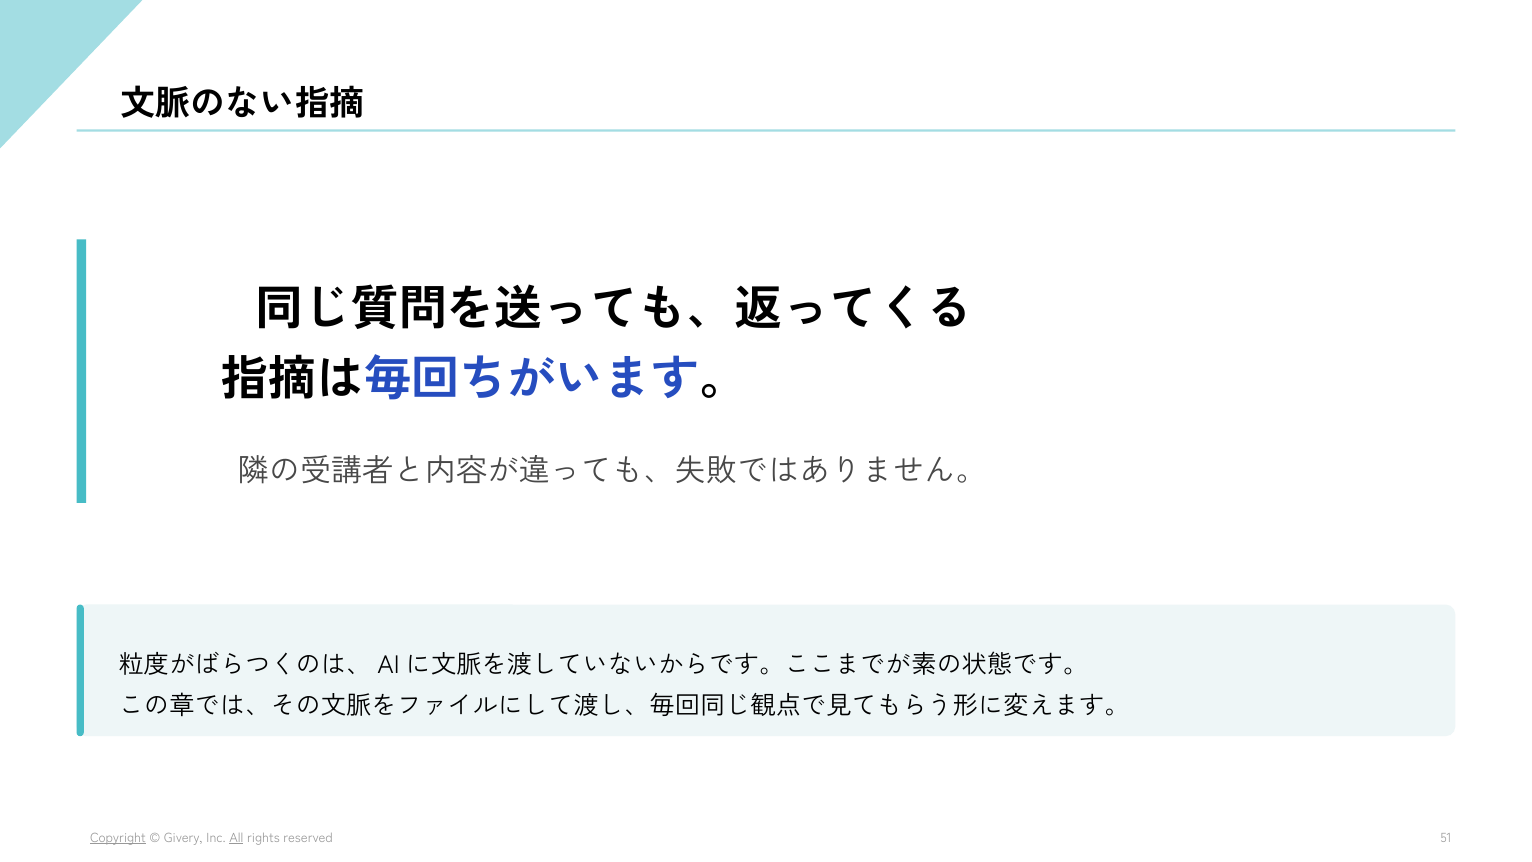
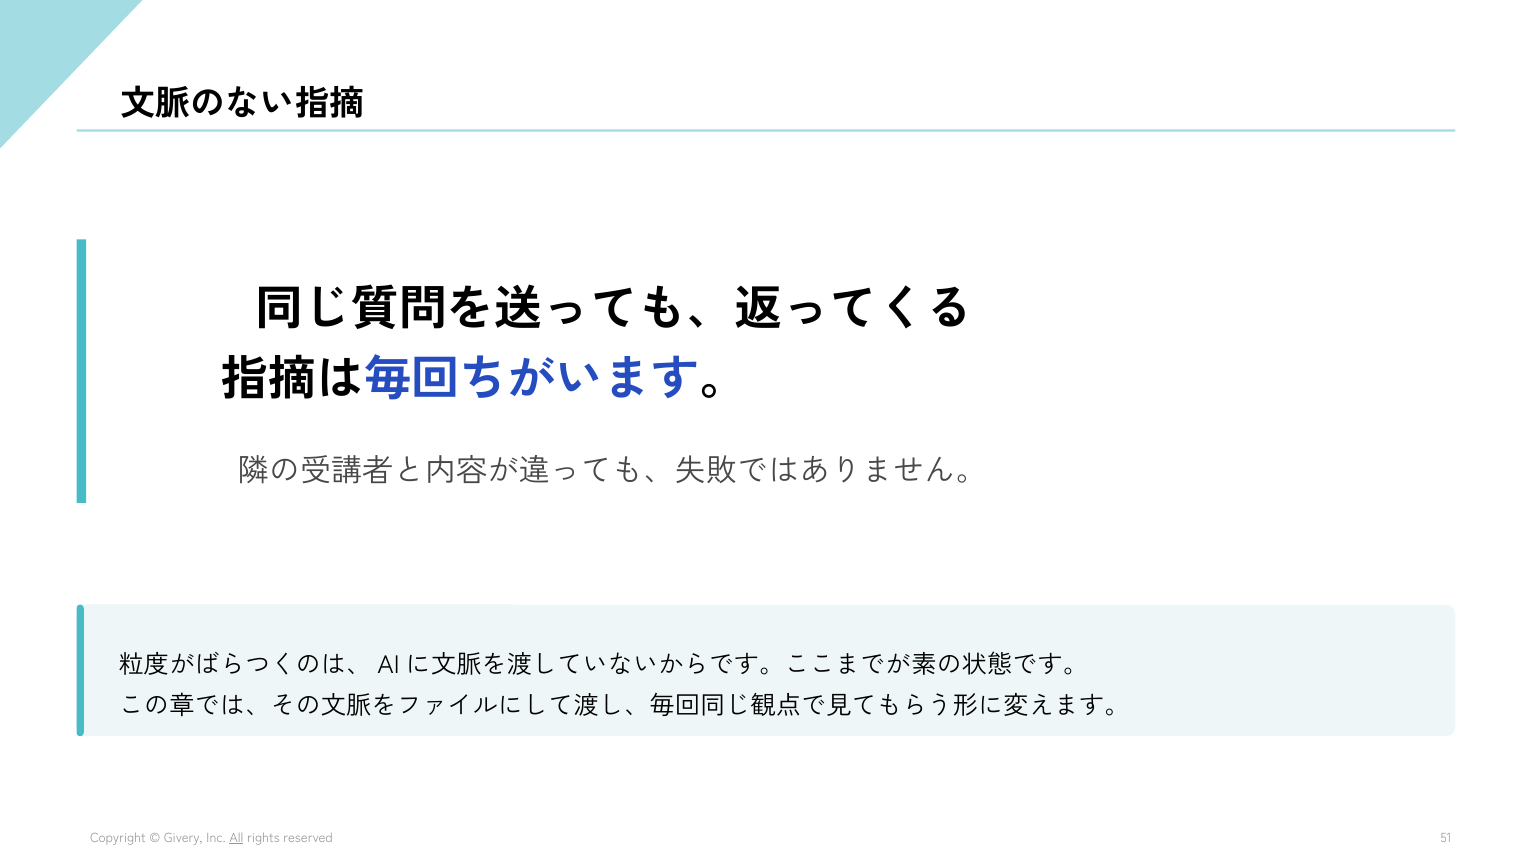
Copyright underline: present -> none (118, 838)
